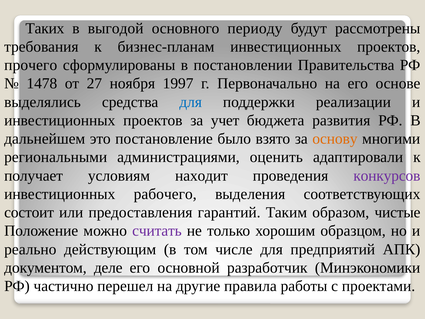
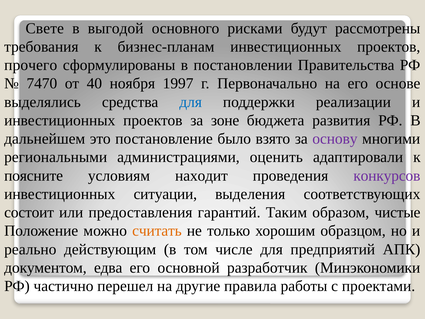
Таких: Таких -> Свете (45, 28)
периоду: периоду -> рисками (255, 28)
1478: 1478 -> 7470 (42, 83)
27: 27 -> 40 (94, 83)
учет: учет -> зоне (225, 120)
основу colour: orange -> purple (335, 139)
получает: получает -> поясните (34, 175)
рабочего: рабочего -> ситуации (165, 194)
считать colour: purple -> orange (157, 231)
деле: деле -> едва (108, 268)
